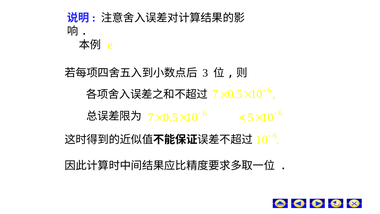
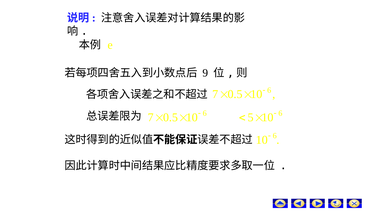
3: 3 -> 9 (205, 73)
